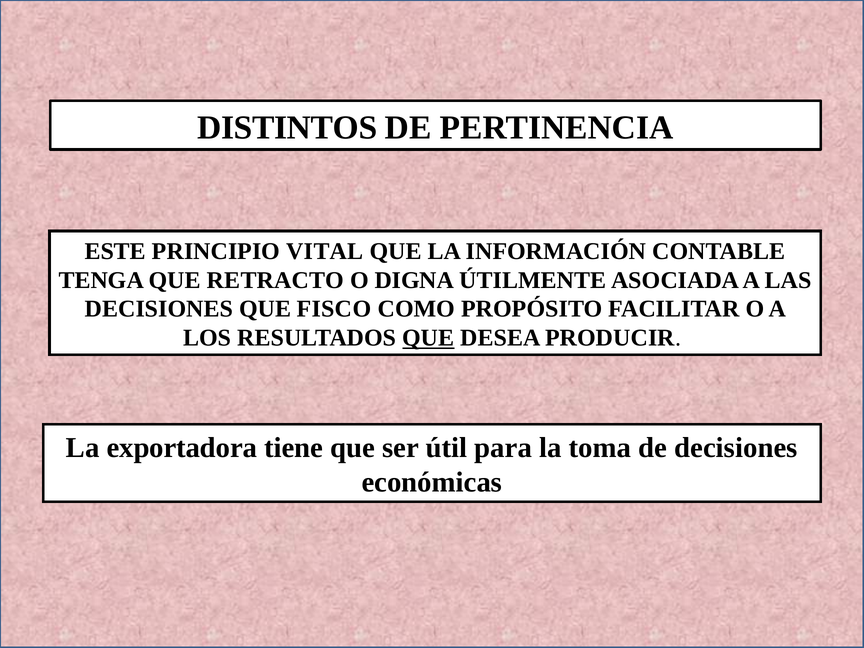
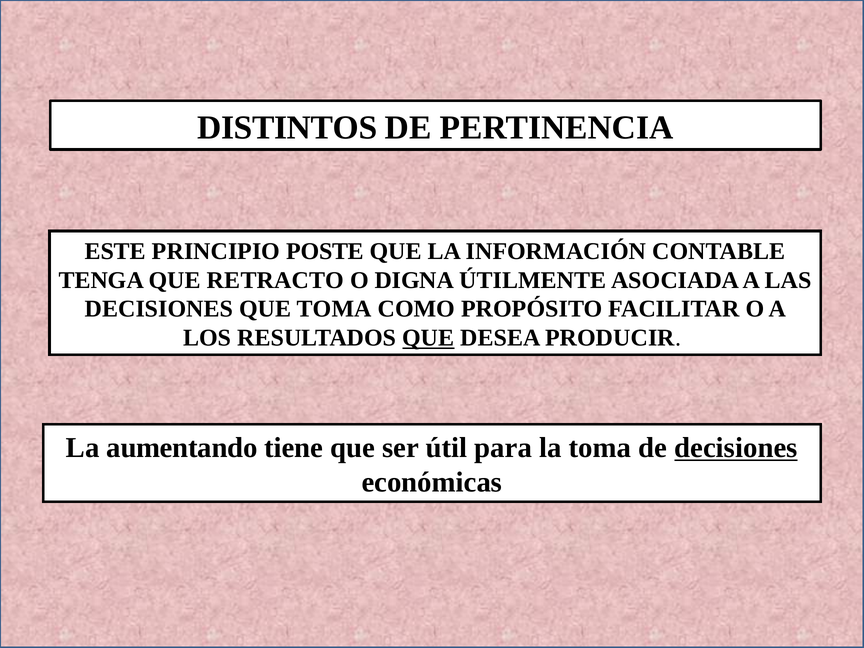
VITAL: VITAL -> POSTE (325, 251)
QUE FISCO: FISCO -> TOMA (334, 309)
exportadora: exportadora -> aumentando (182, 448)
decisiones underline: none -> present (736, 448)
